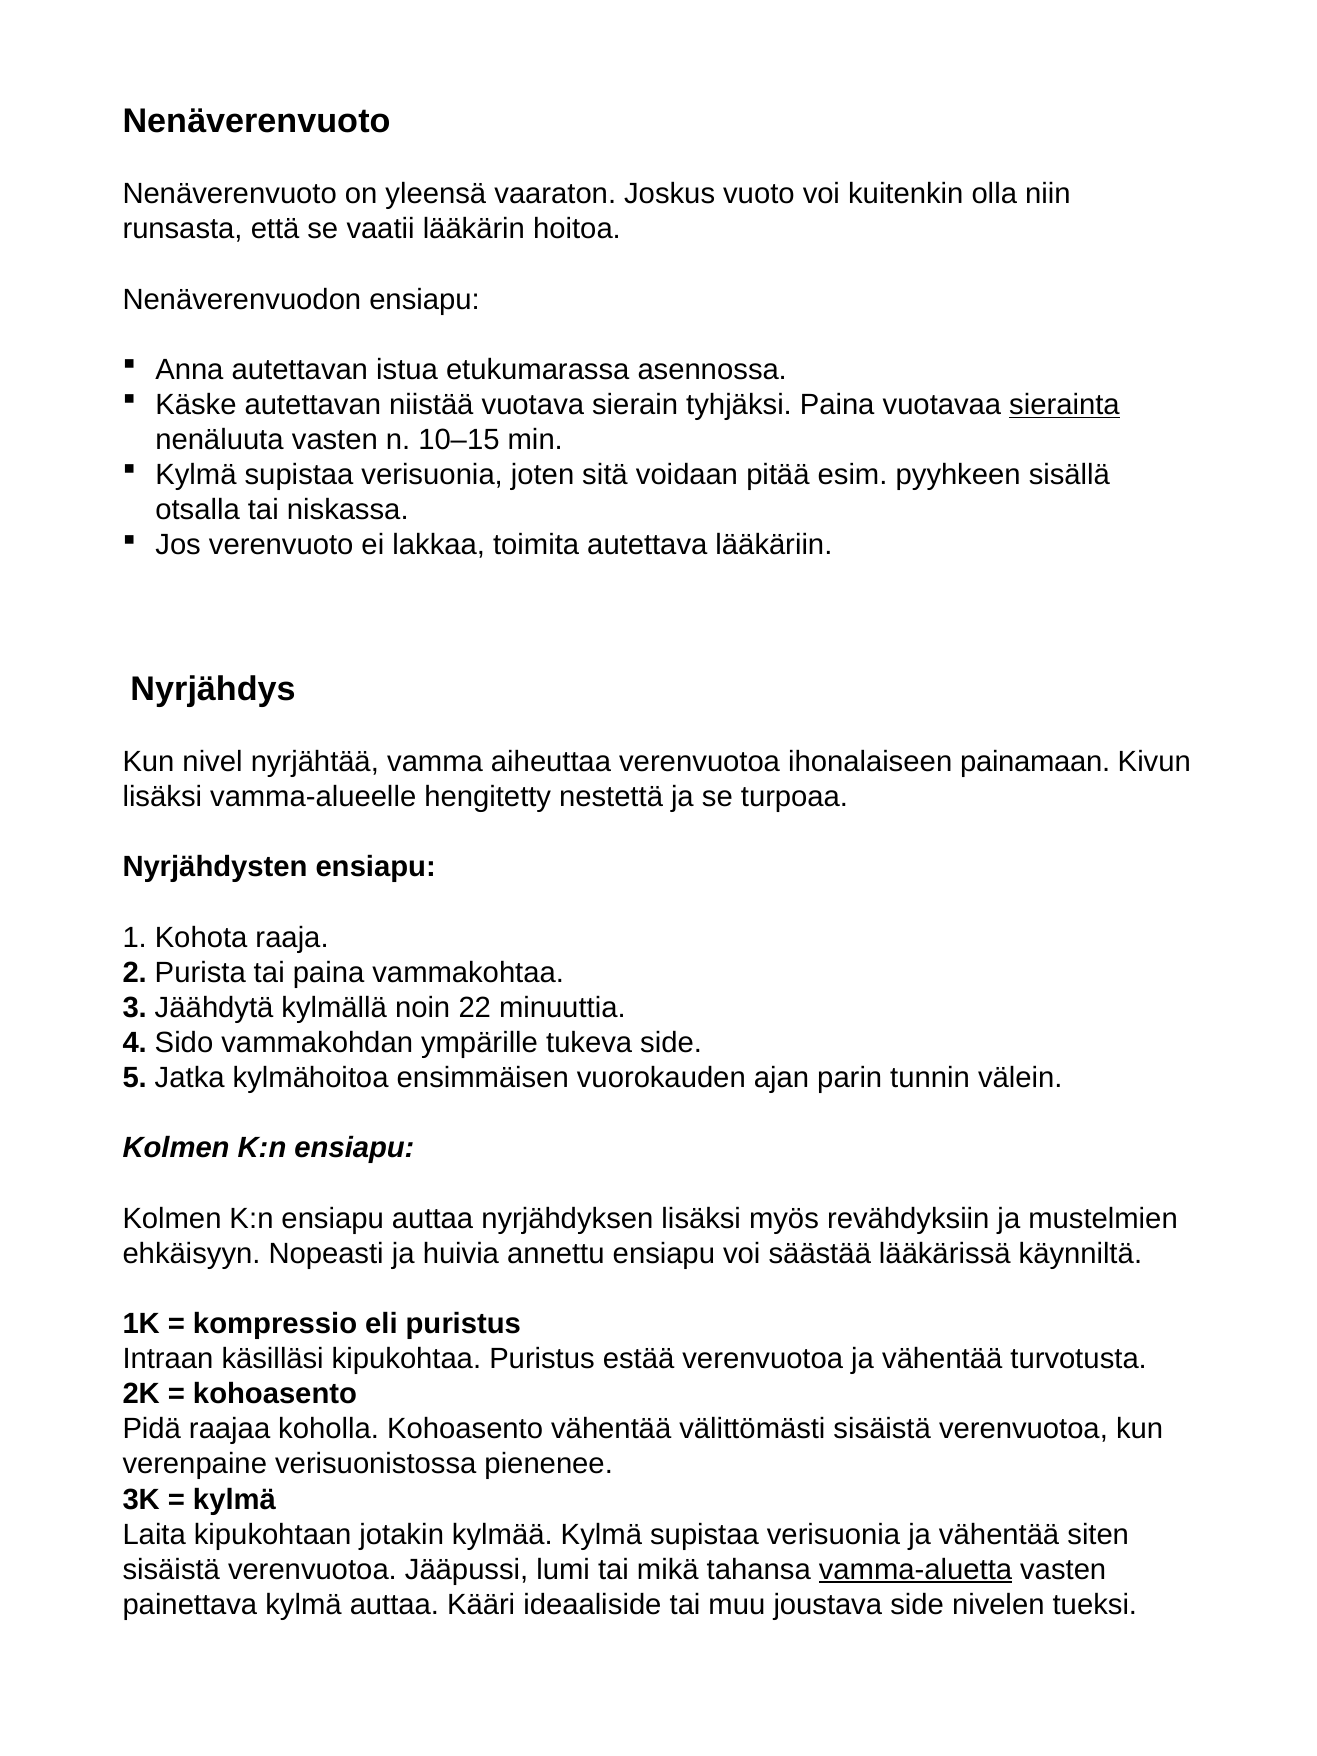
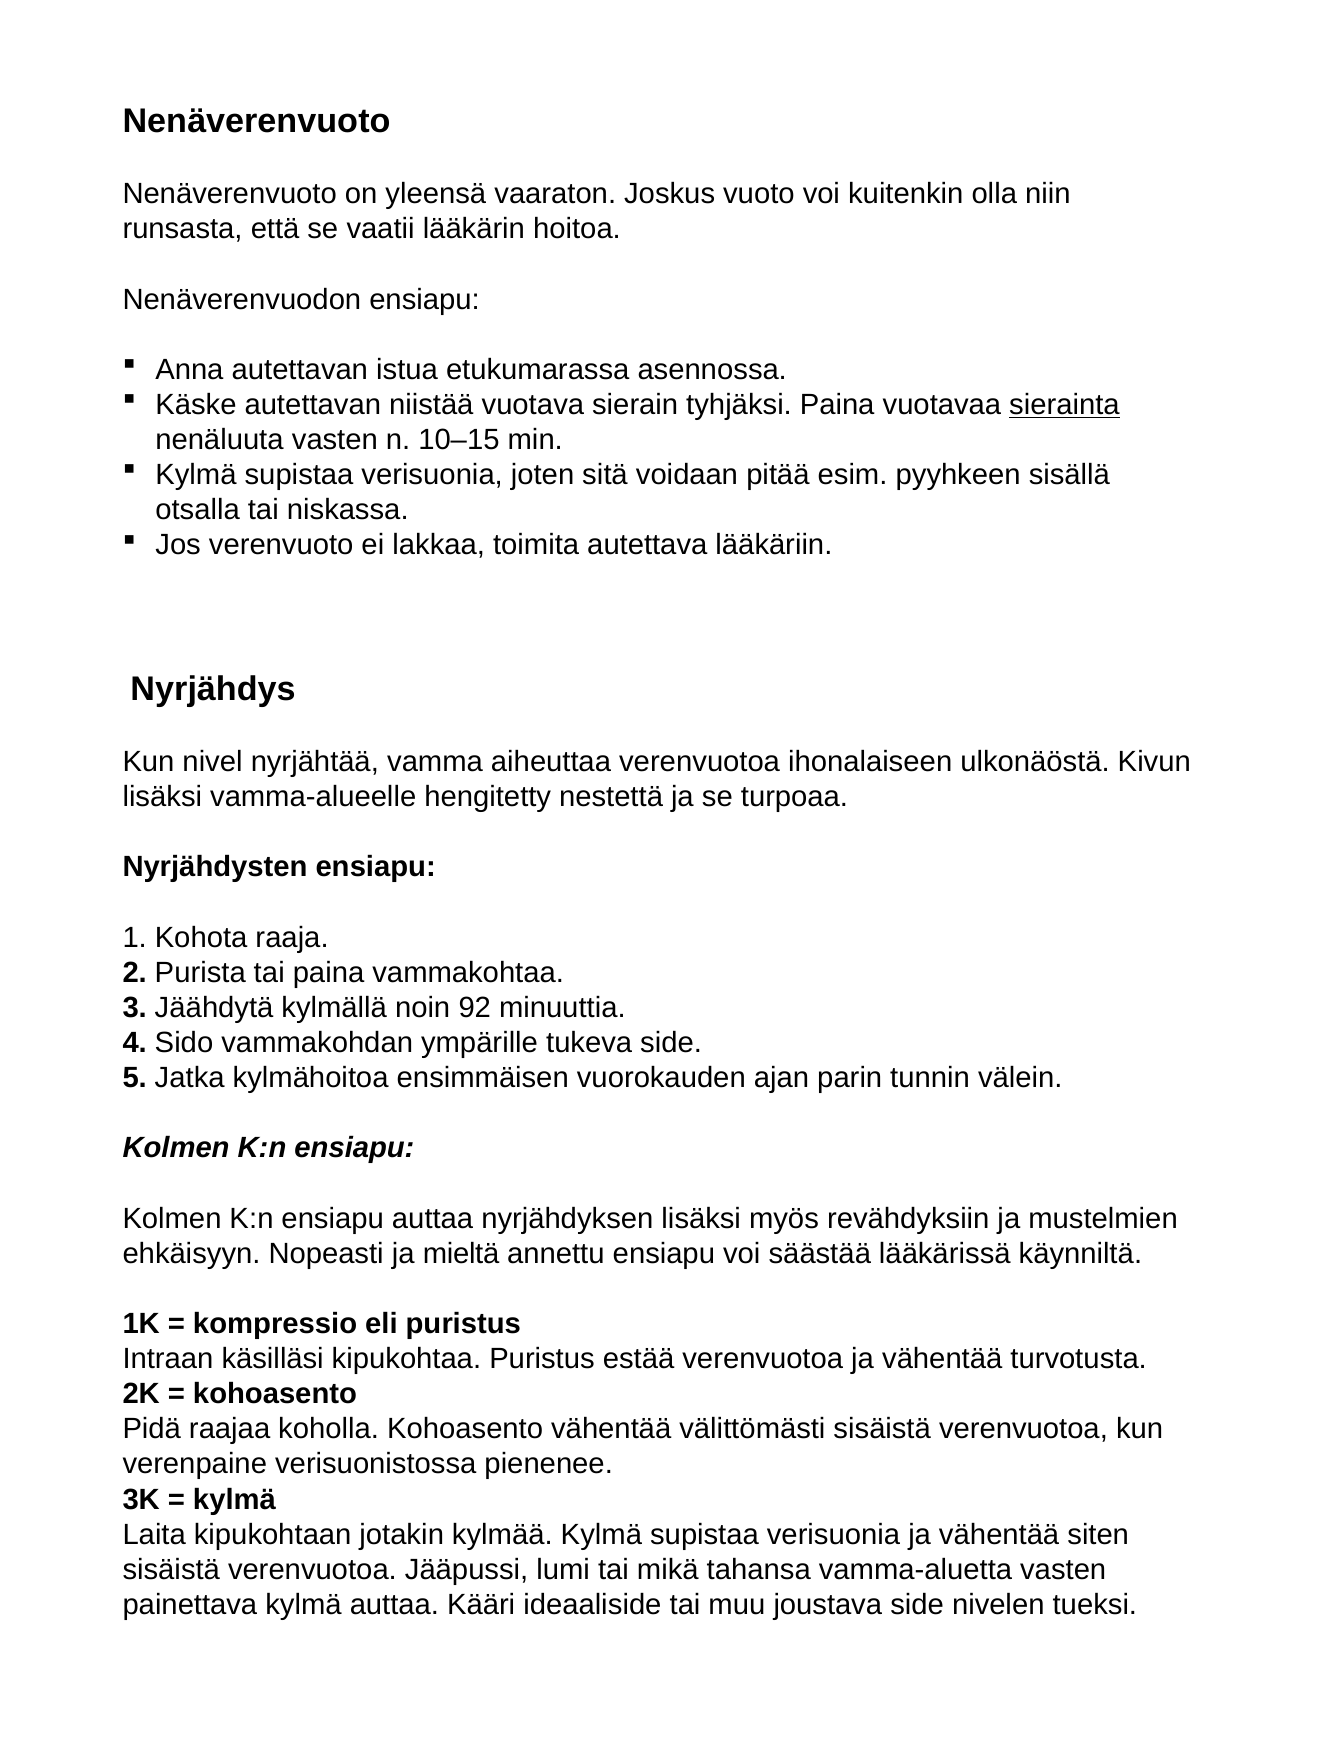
painamaan: painamaan -> ulkonäöstä (1035, 762)
22: 22 -> 92 (475, 1008)
huivia: huivia -> mieltä (461, 1254)
vamma-aluetta underline: present -> none (916, 1570)
